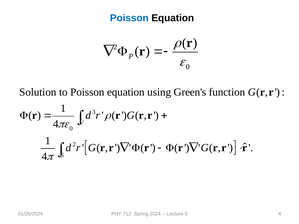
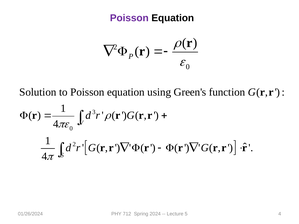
Poisson colour: blue -> purple (129, 18)
